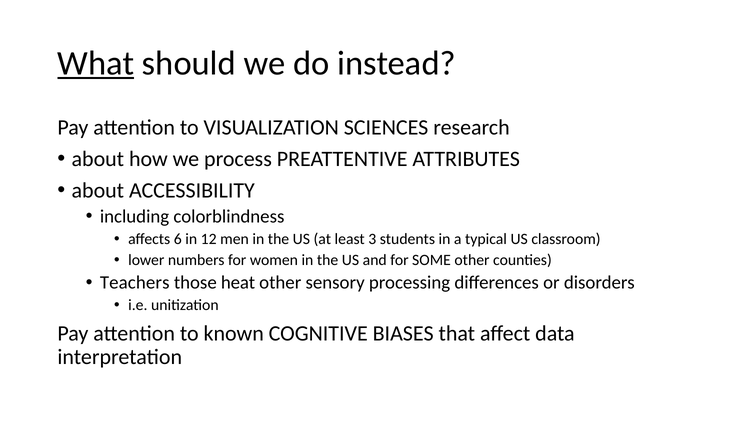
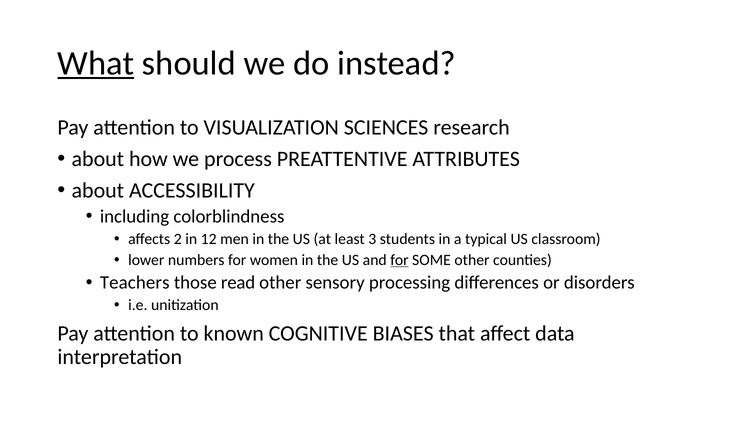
6: 6 -> 2 (178, 239)
for underline: none -> present (399, 260)
heat: heat -> read (238, 283)
